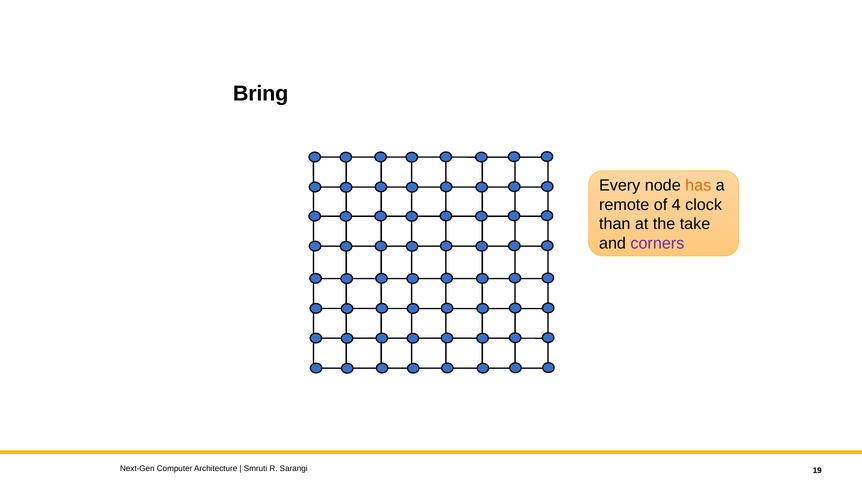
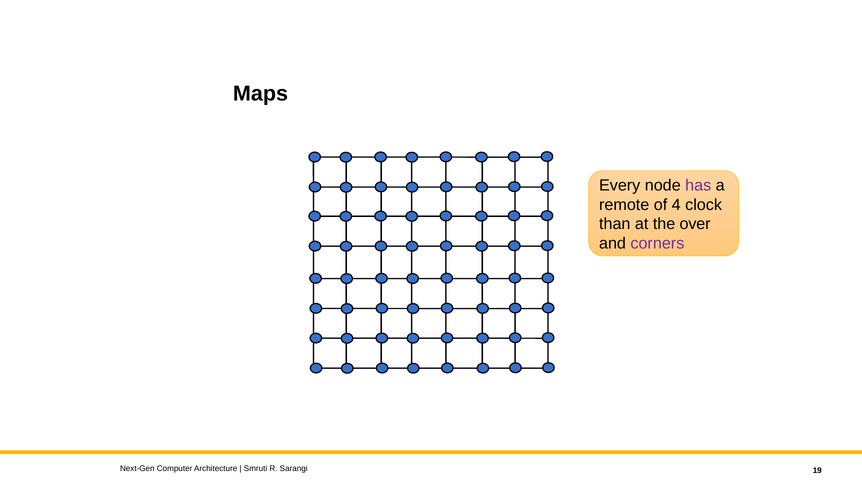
Bring: Bring -> Maps (261, 93)
has colour: orange -> purple (698, 185)
take: take -> over (695, 224)
